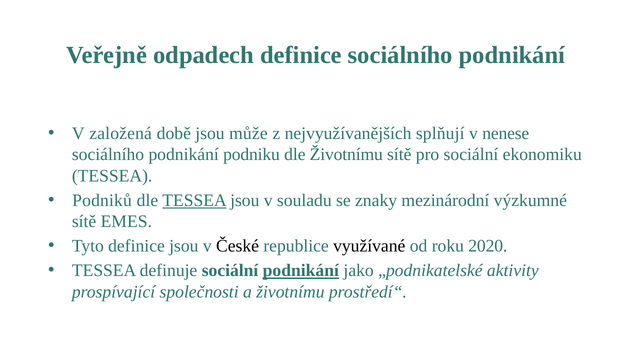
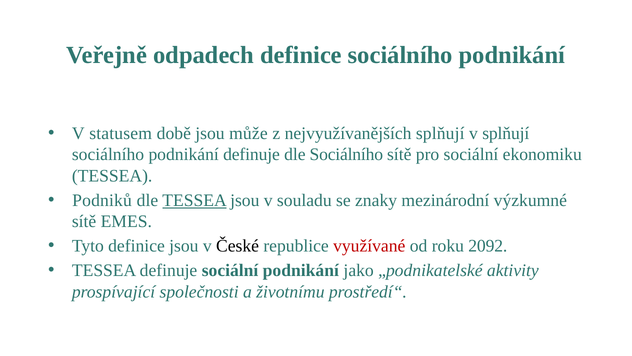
založená: založená -> statusem (121, 133)
v nenese: nenese -> splňují (506, 133)
podnikání podniku: podniku -> definuje (252, 154)
dle Životnímu: Životnímu -> Sociálního (346, 154)
využívané colour: black -> red (369, 246)
2020: 2020 -> 2092 (488, 246)
podnikání underline: present -> none (301, 270)
